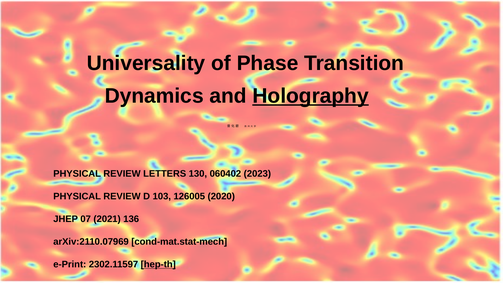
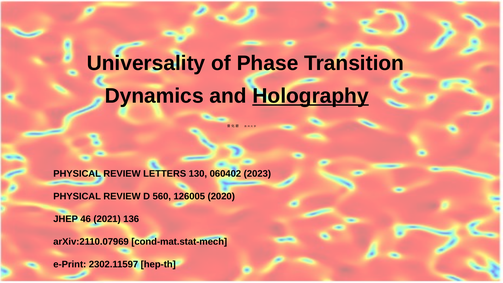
103: 103 -> 560 (162, 196)
07: 07 -> 46 (86, 219)
hep-th underline: present -> none (158, 264)
